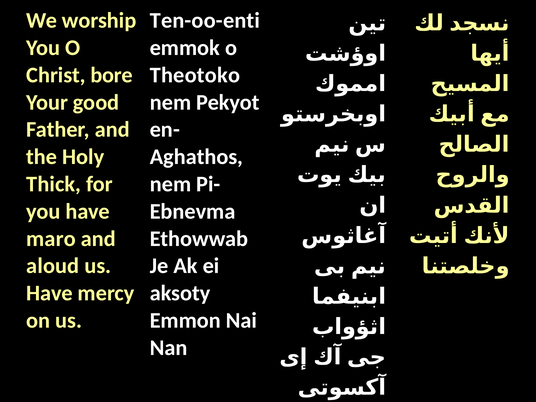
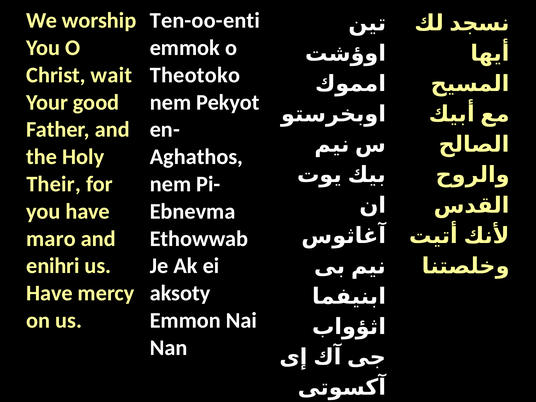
bore: bore -> wait (111, 75)
Thick: Thick -> Their (54, 184)
aloud: aloud -> enihri (53, 266)
